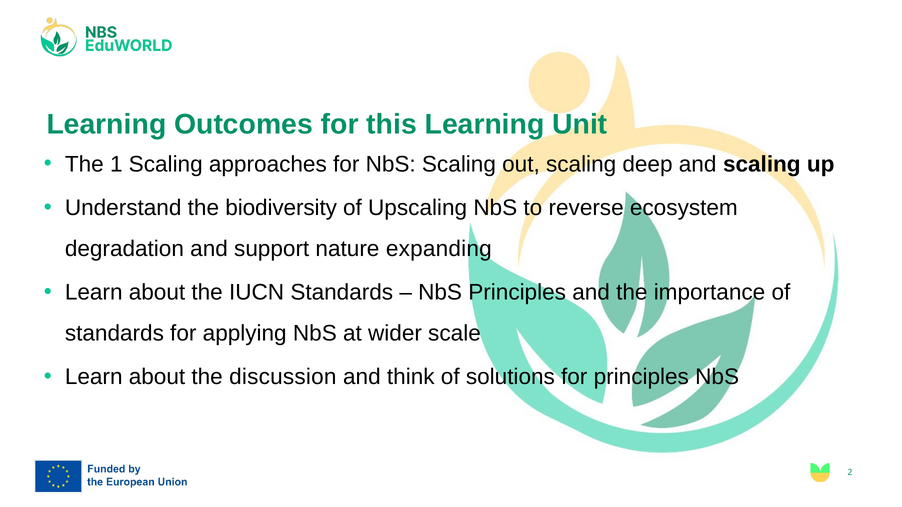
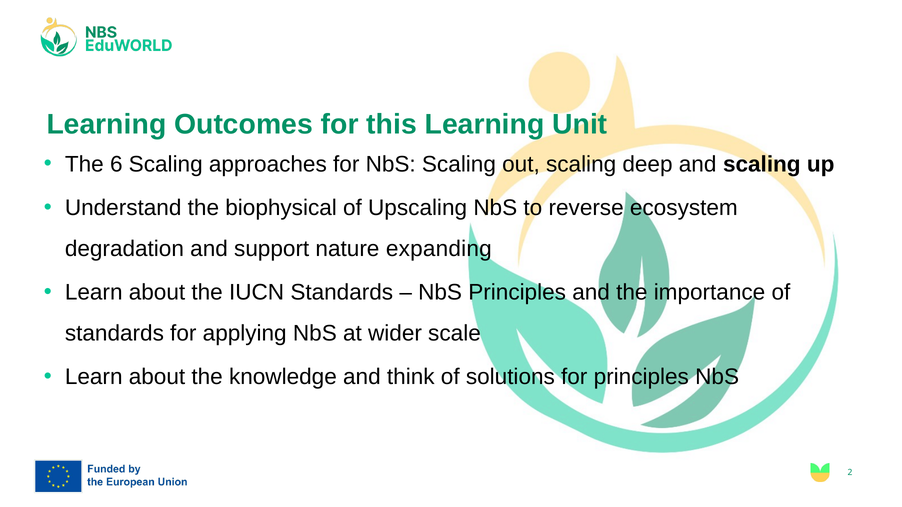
1: 1 -> 6 (116, 164)
biodiversity: biodiversity -> biophysical (281, 208)
discussion: discussion -> knowledge (283, 377)
